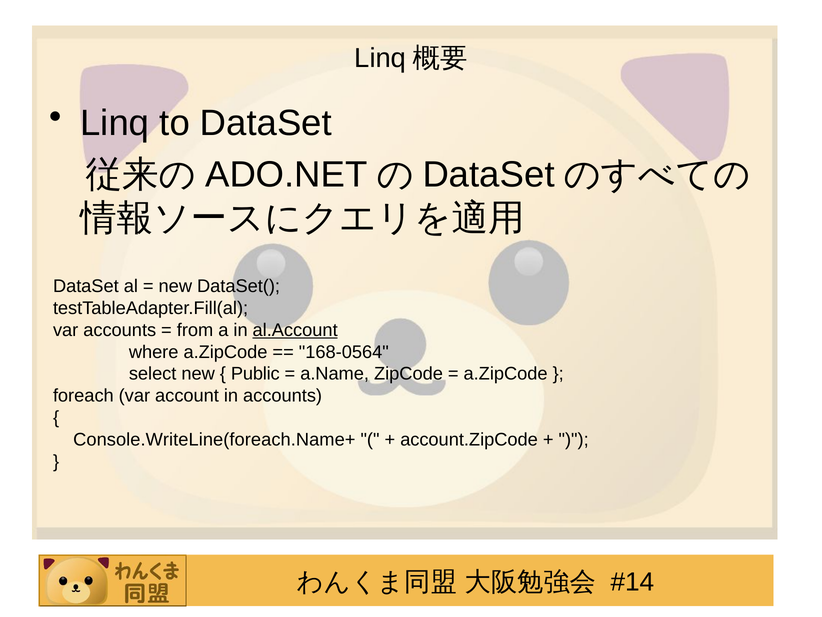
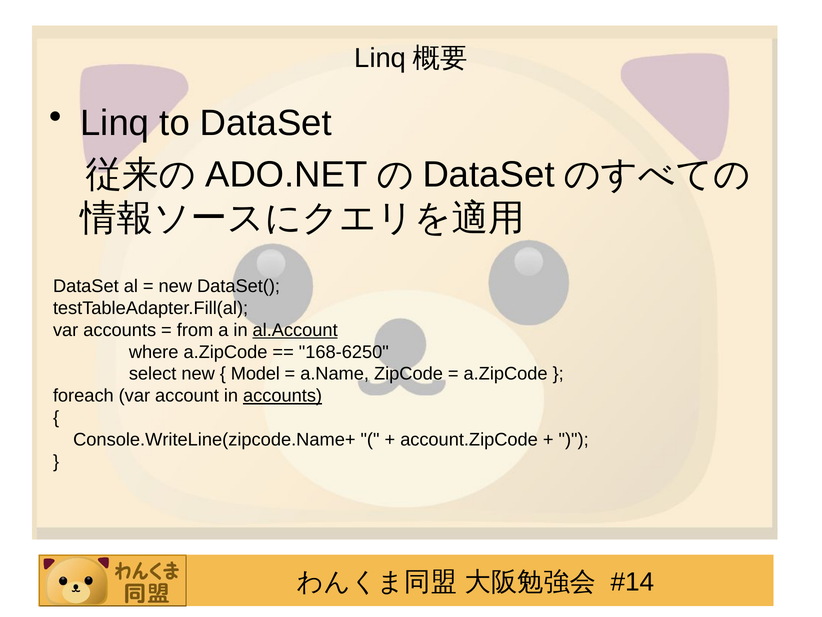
168-0564: 168-0564 -> 168-6250 (344, 352)
Public: Public -> Model (255, 374)
accounts underline: none -> present (283, 396)
Console.WriteLine(foreach.Name+: Console.WriteLine(foreach.Name+ -> Console.WriteLine(zipcode.Name+ (214, 439)
